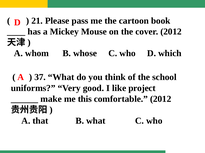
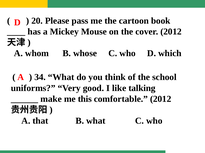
21: 21 -> 20 (37, 21)
37: 37 -> 34 (40, 78)
project: project -> talking (142, 88)
